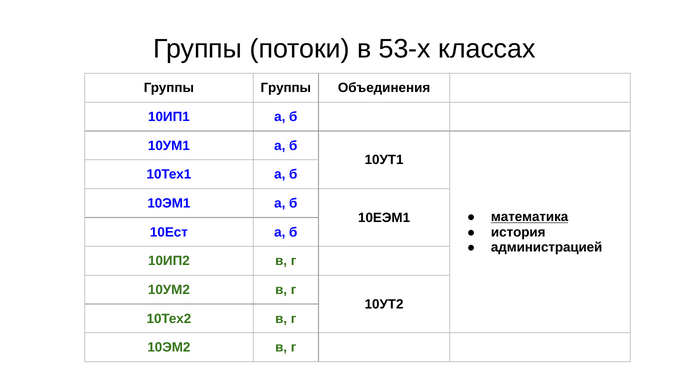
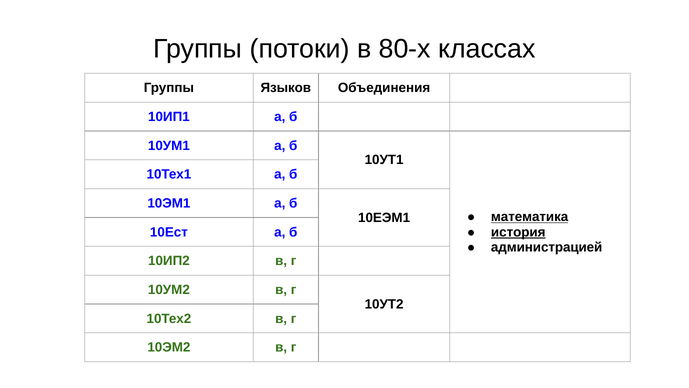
53-х: 53-х -> 80-х (405, 49)
Группы Группы: Группы -> Языков (286, 88)
история underline: none -> present (518, 232)
